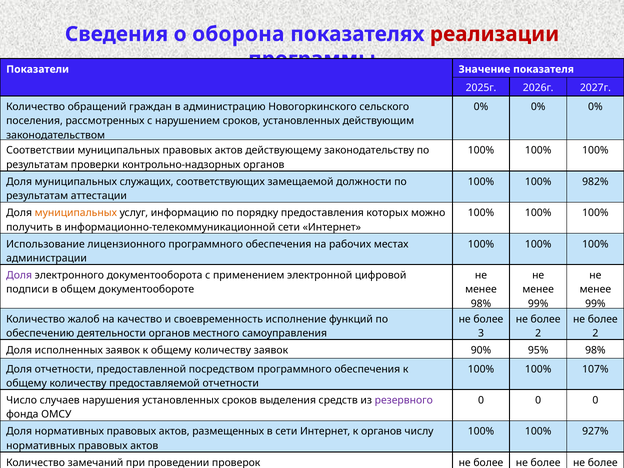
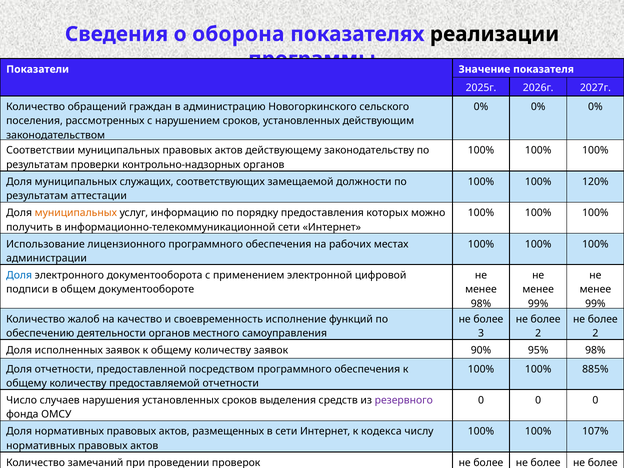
реализации colour: red -> black (495, 34)
982%: 982% -> 120% (595, 182)
Доля colour: purple -> blue (19, 275)
107%: 107% -> 885% (595, 369)
к органов: органов -> кодекса (381, 432)
927%: 927% -> 107% (595, 432)
